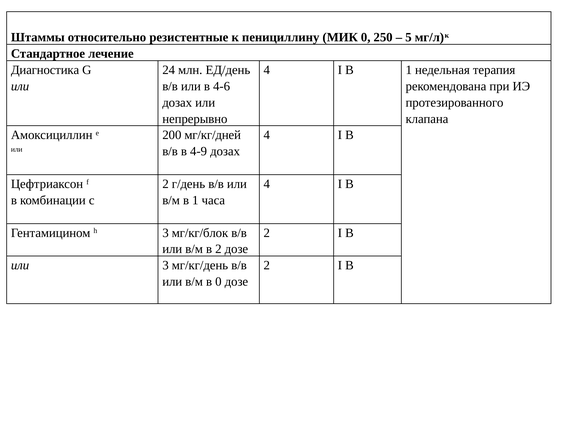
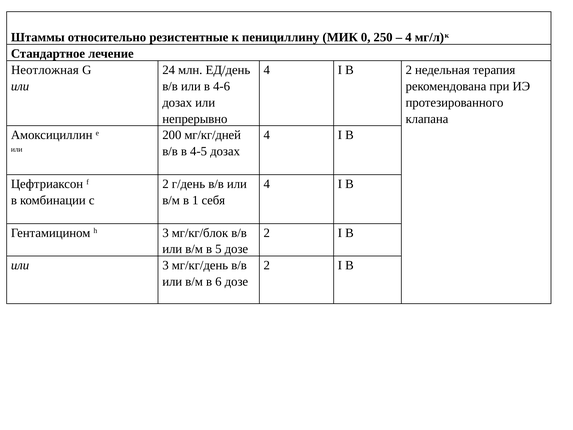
5: 5 -> 4 (408, 37)
Диагностика: Диагностика -> Неотложная (45, 70)
B 1: 1 -> 2 (409, 70)
4-9: 4-9 -> 4-5 (199, 151)
часа: часа -> себя (213, 200)
в 2: 2 -> 5 (218, 249)
в 0: 0 -> 6 (218, 281)
